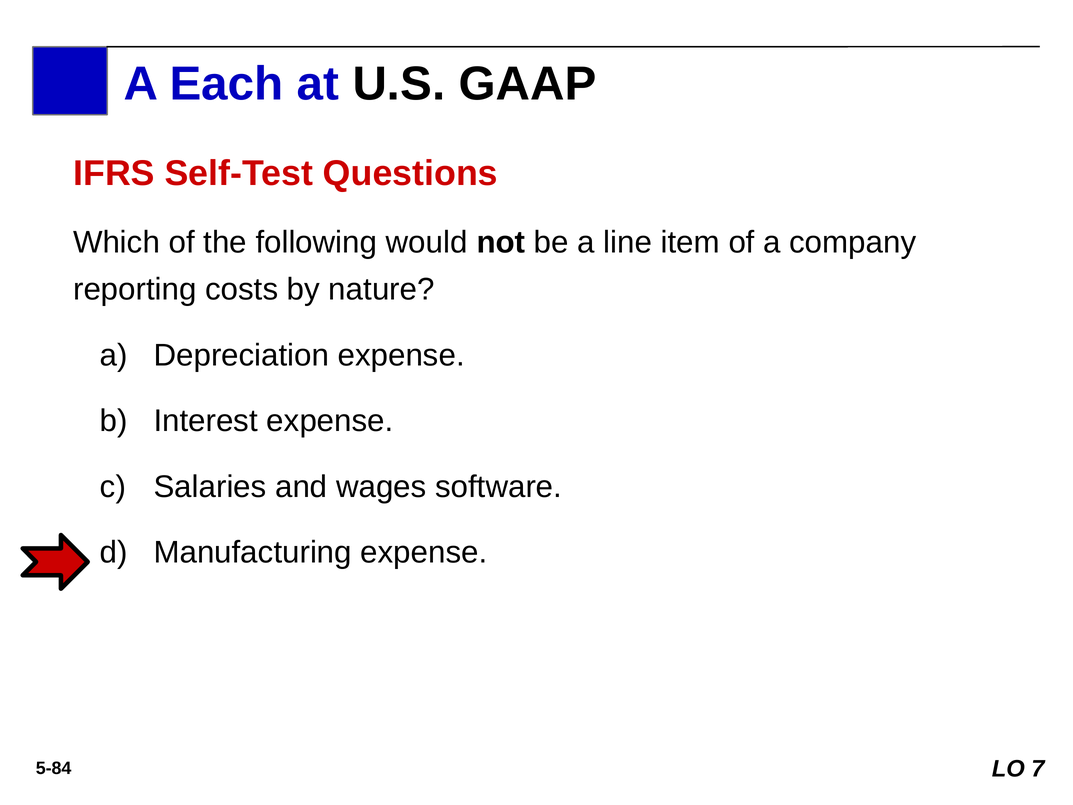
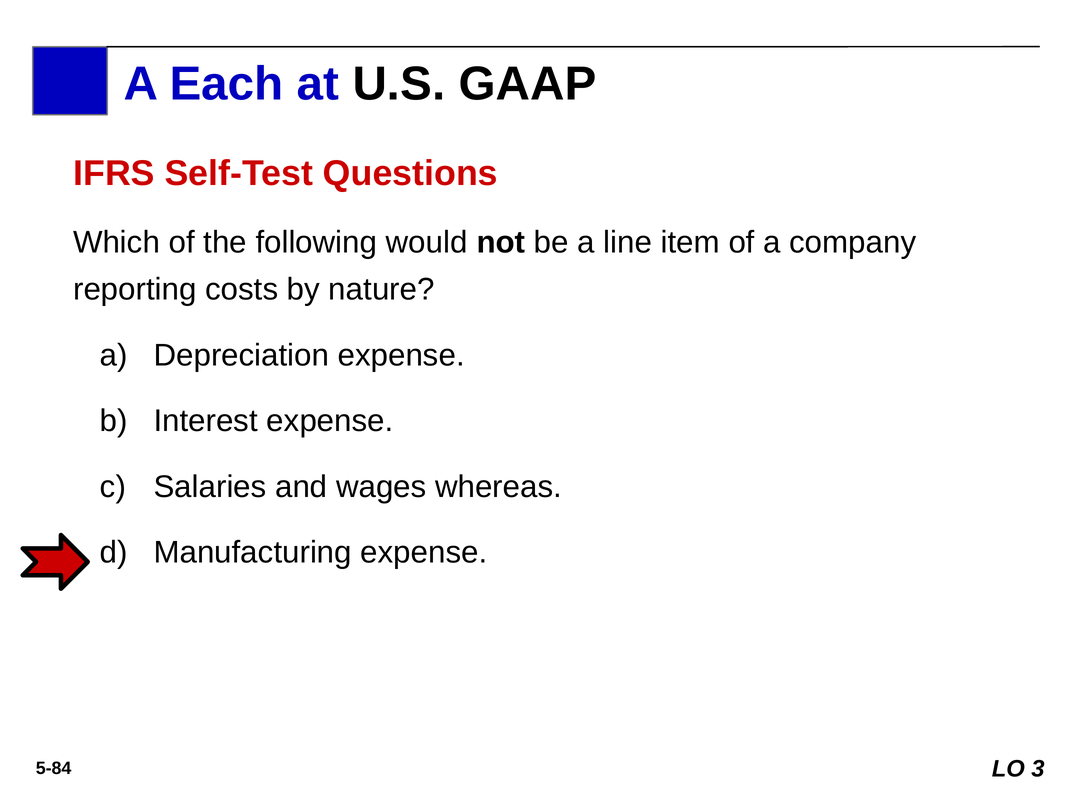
software: software -> whereas (499, 487)
7: 7 -> 3 (1038, 769)
